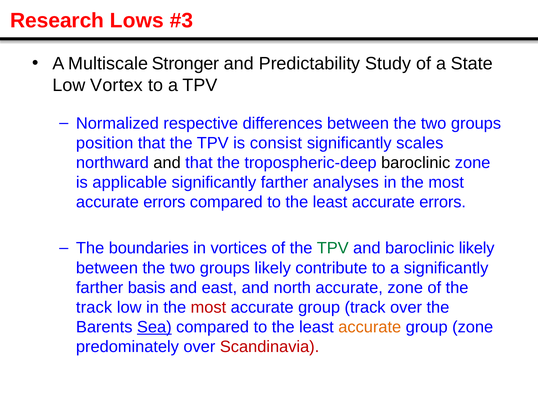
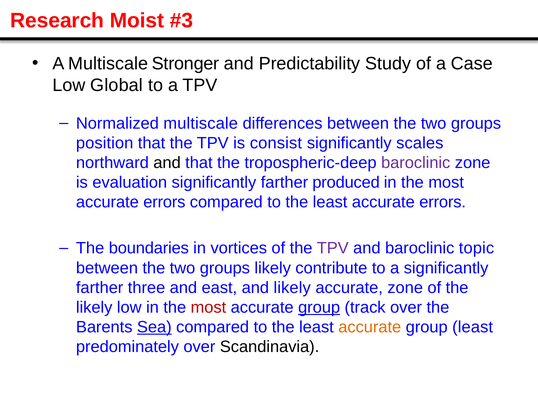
Lows: Lows -> Moist (137, 21)
State: State -> Case (472, 64)
Vortex: Vortex -> Global (117, 85)
Normalized respective: respective -> multiscale (201, 123)
baroclinic colour: black -> purple (416, 163)
applicable: applicable -> evaluation (130, 182)
analyses: analyses -> produced (346, 182)
TPV colour: green -> purple (333, 248)
baroclinic likely: likely -> topic (477, 248)
basis: basis -> three (147, 287)
and north: north -> likely (292, 287)
track: track -> likely (94, 307)
group underline: none -> present (319, 307)
group zone: zone -> least (473, 327)
Scandinavia colour: red -> black (270, 346)
